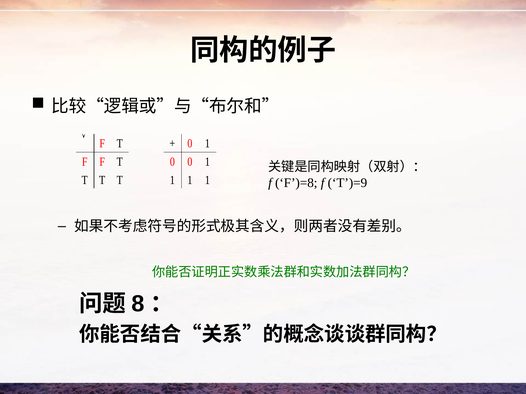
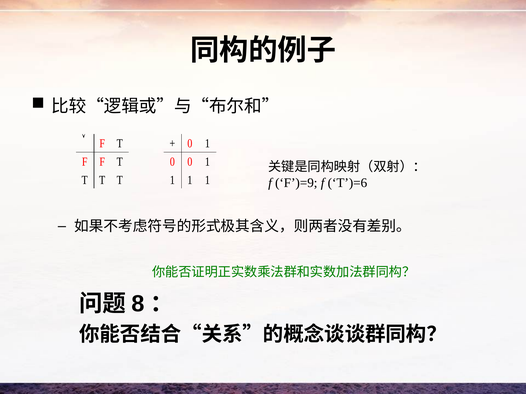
F’)=8: F’)=8 -> F’)=9 (296, 183)
T’)=9: T’)=9 -> T’)=6 (347, 183)
